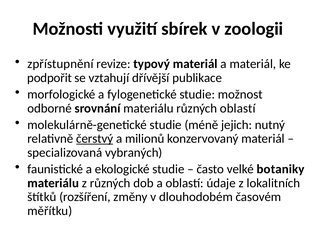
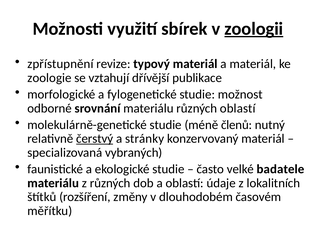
zoologii underline: none -> present (254, 29)
podpořit: podpořit -> zoologie (49, 78)
jejich: jejich -> členů (237, 125)
milionů: milionů -> stránky (145, 139)
botaniky: botaniky -> badatele (281, 169)
